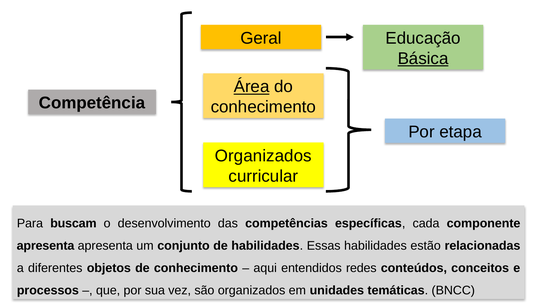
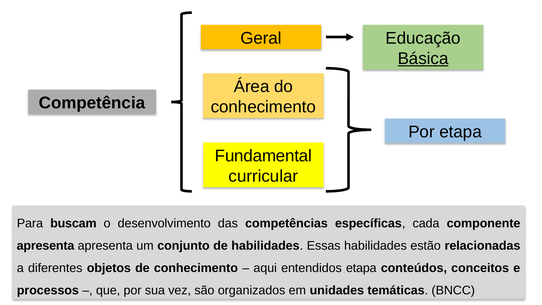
Área underline: present -> none (252, 87)
Organizados: Organizados -> Fundamental (263, 156)
entendidos redes: redes -> etapa (361, 268)
